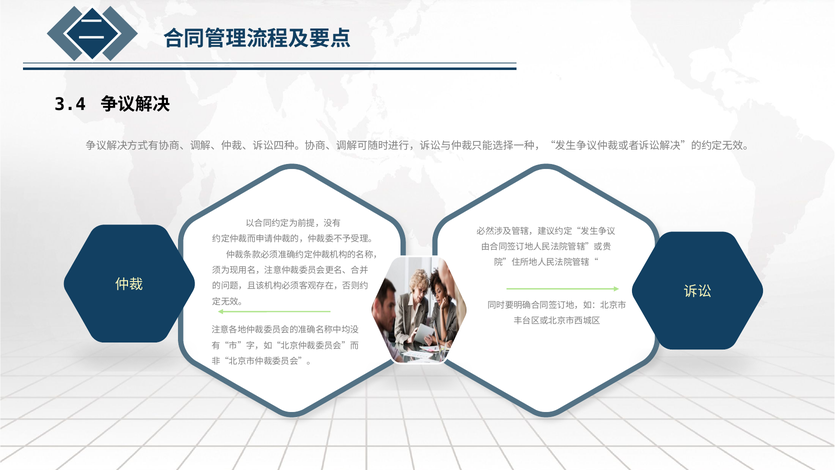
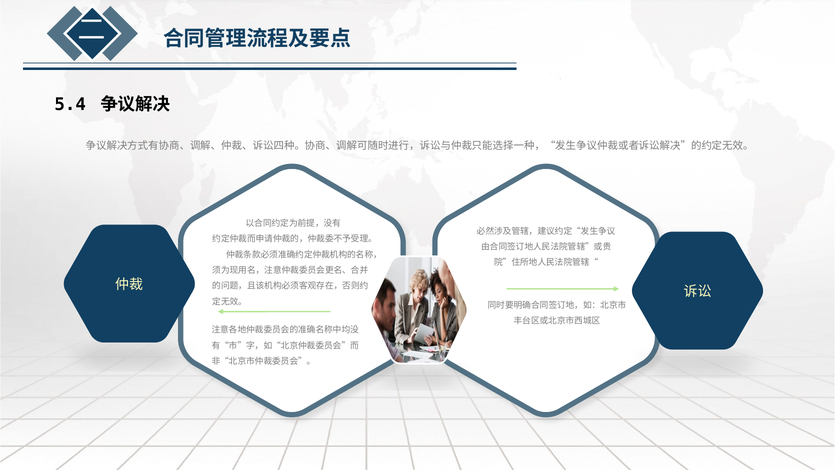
3.4: 3.4 -> 5.4 (70, 105)
